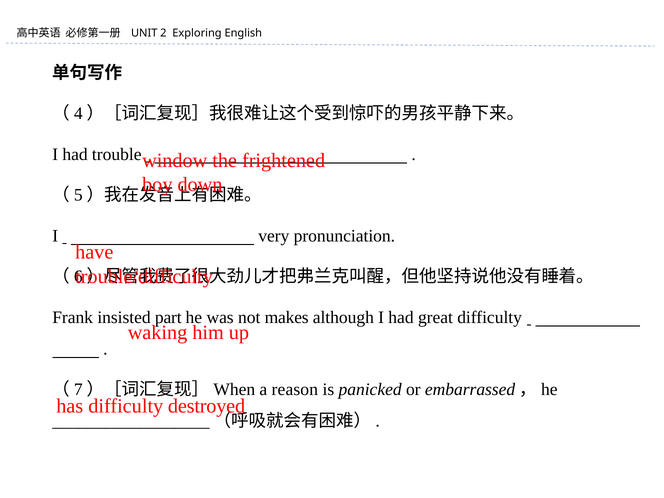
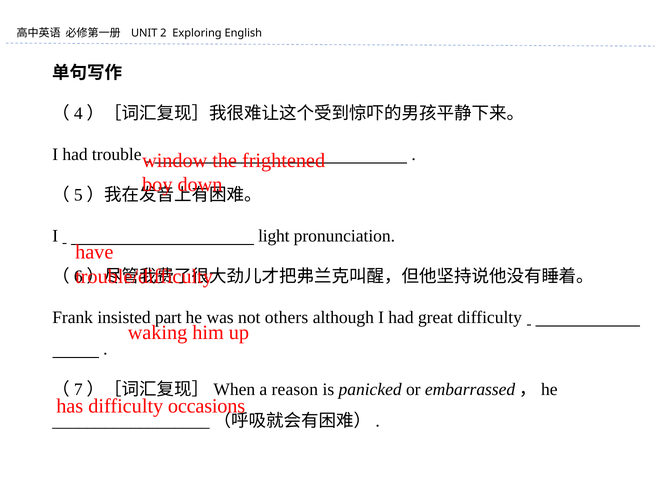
very: very -> light (274, 236)
makes: makes -> others (286, 317)
destroyed: destroyed -> occasions (207, 406)
